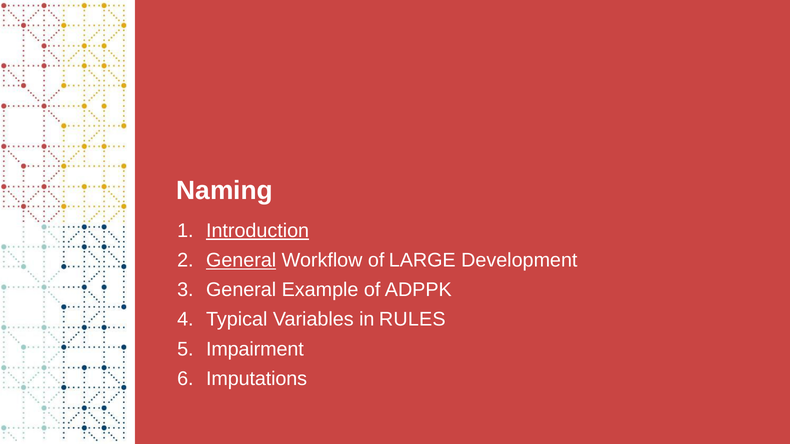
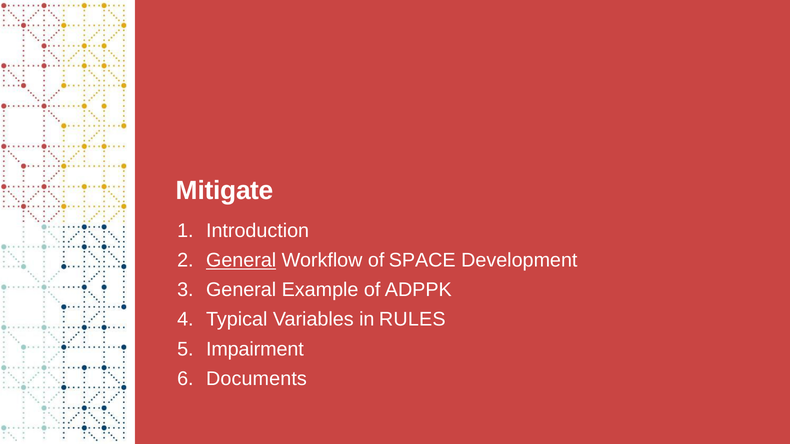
Naming: Naming -> Mitigate (225, 191)
Introduction underline: present -> none (258, 231)
LARGE: LARGE -> SPACE (422, 261)
Imputations: Imputations -> Documents (256, 379)
